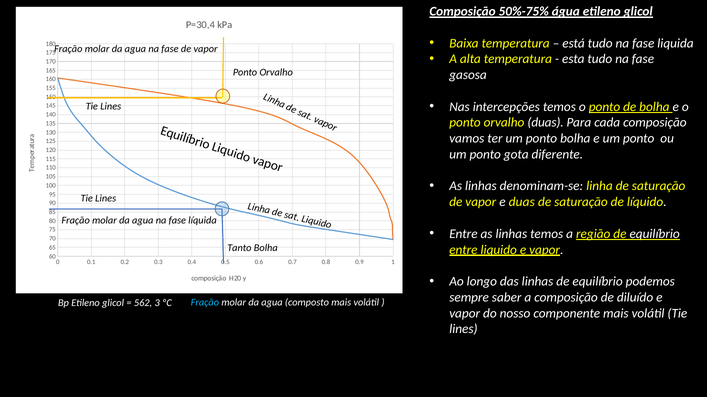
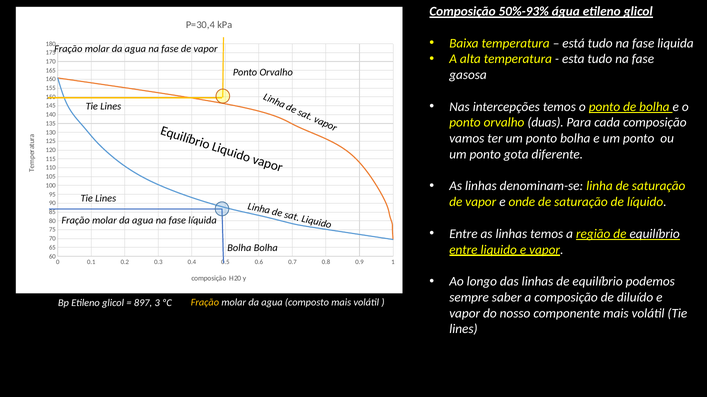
50%-75%: 50%-75% -> 50%-93% (524, 11)
e duas: duas -> onde (522, 202)
Tanto: Tanto -> Bolha (239, 248)
Fração colour: light blue -> yellow (205, 303)
562: 562 -> 897 (143, 303)
